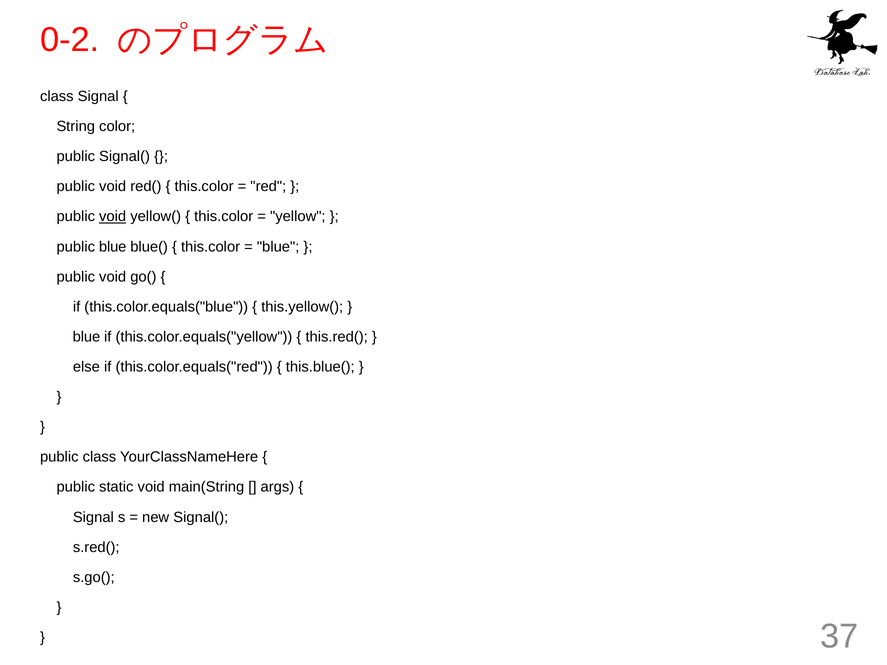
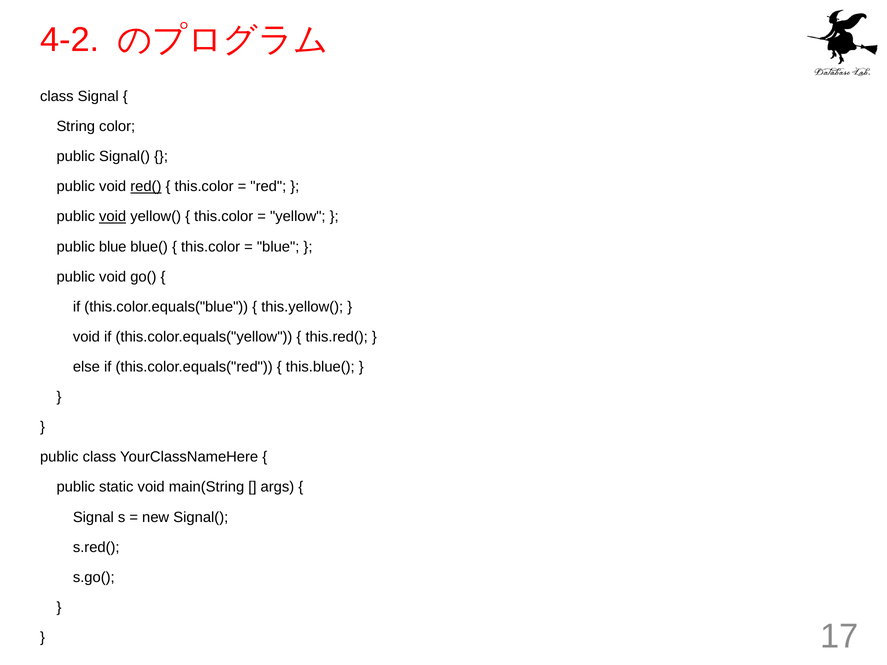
0-2: 0-2 -> 4-2 (70, 40)
red( underline: none -> present (146, 187)
blue: blue -> void (86, 337)
37: 37 -> 17 (839, 637)
